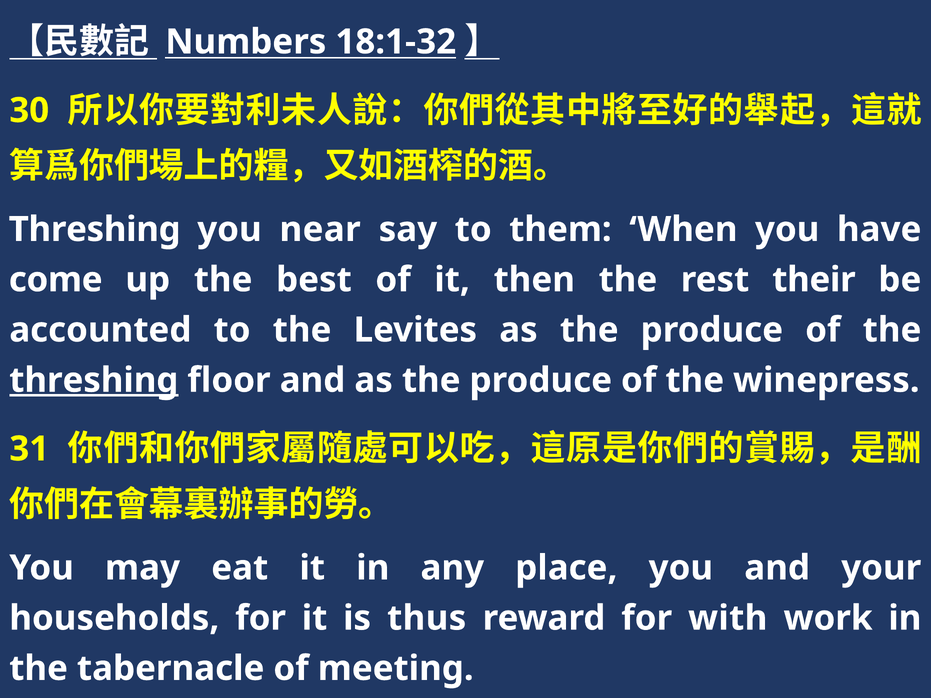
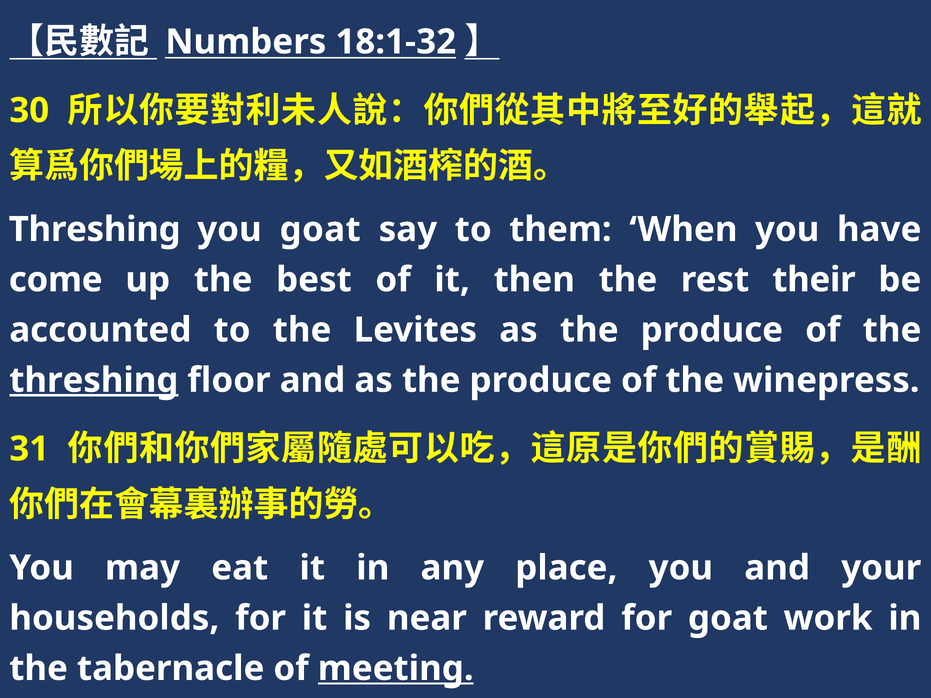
you near: near -> goat (320, 230)
thus: thus -> near (427, 618)
for with: with -> goat (728, 618)
meeting underline: none -> present (396, 669)
